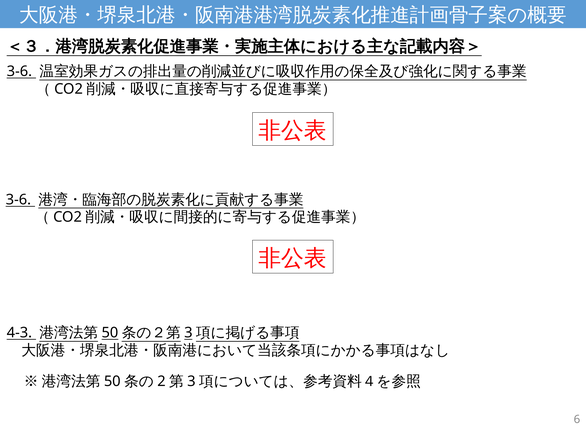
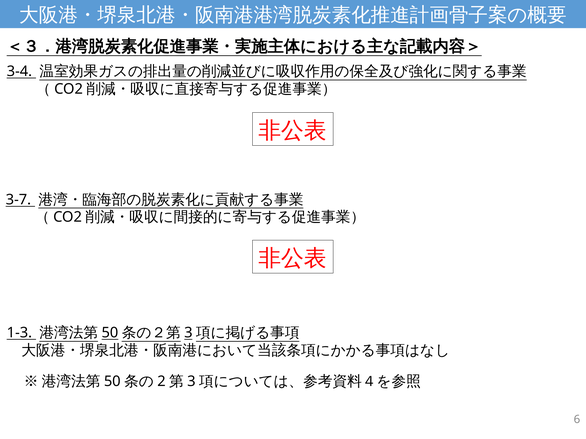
3-6: 3-6 -> 3-4 (19, 72)
3-6: 3-6 -> 3-7 (18, 200)
4-3: 4-3 -> 1-3 (19, 333)
